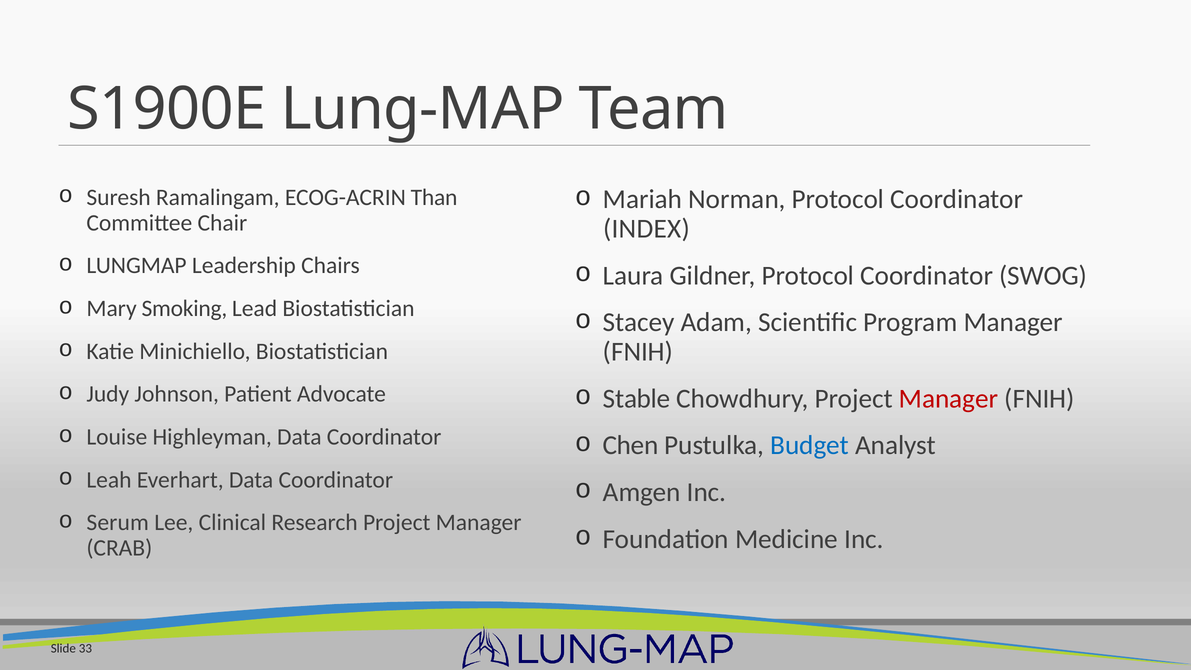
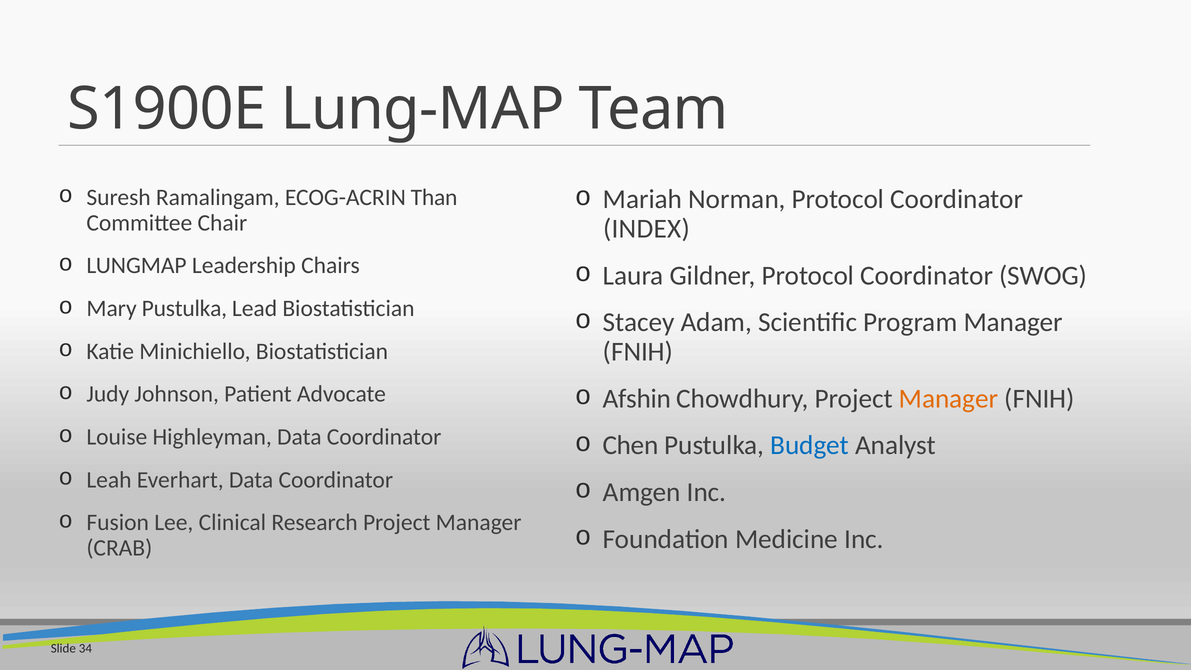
Mary Smoking: Smoking -> Pustulka (184, 308)
Stable: Stable -> Afshin (637, 399)
Manager colour: red -> orange (949, 399)
Serum: Serum -> Fusion (118, 523)
33: 33 -> 34 (85, 648)
